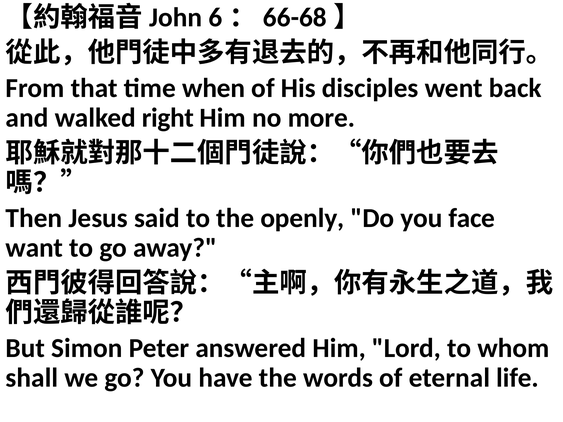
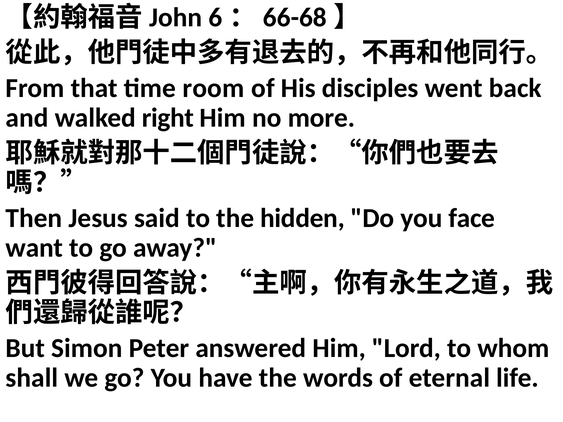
when: when -> room (213, 88)
openly: openly -> hidden (302, 218)
